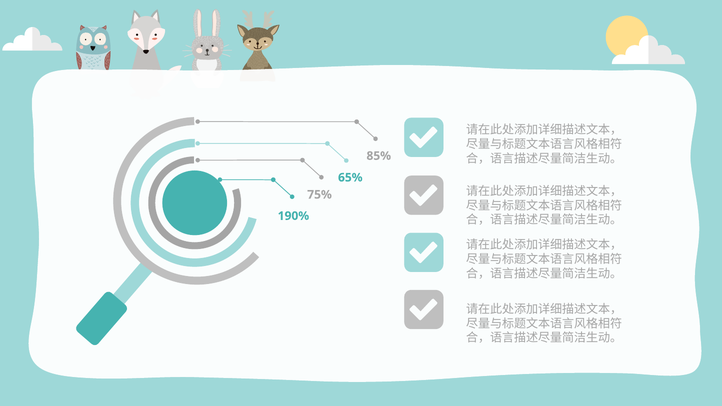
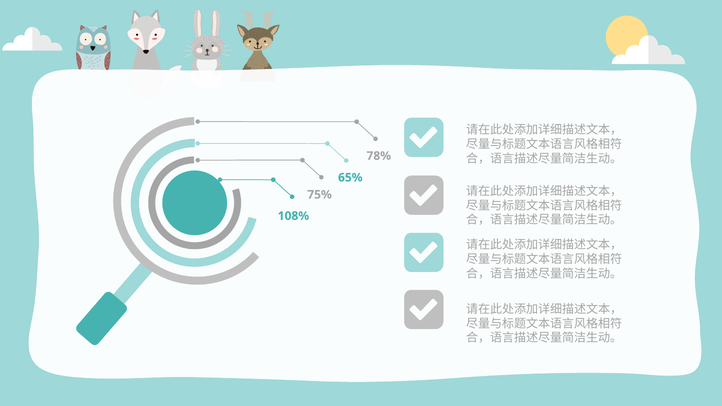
85%: 85% -> 78% (379, 156)
190%: 190% -> 108% (293, 216)
